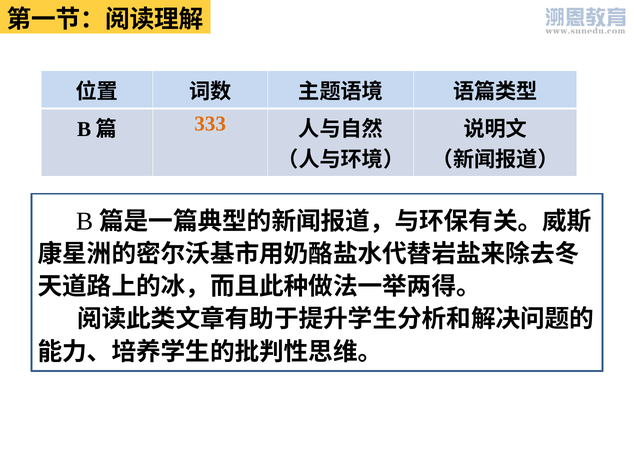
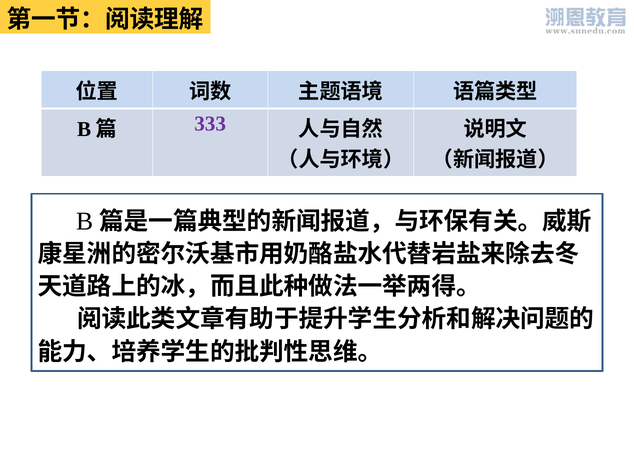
333 colour: orange -> purple (210, 123)
